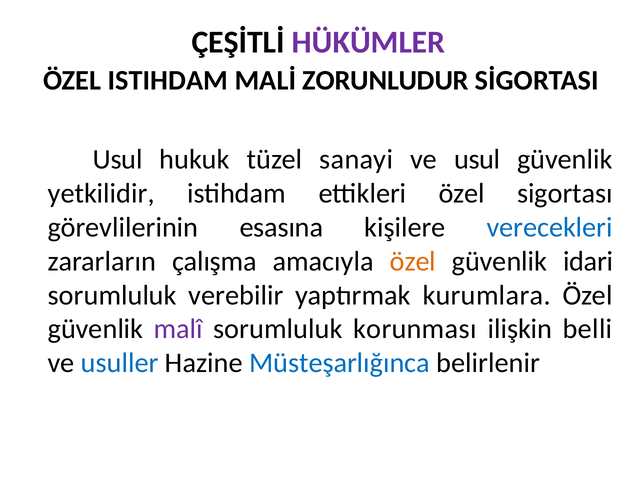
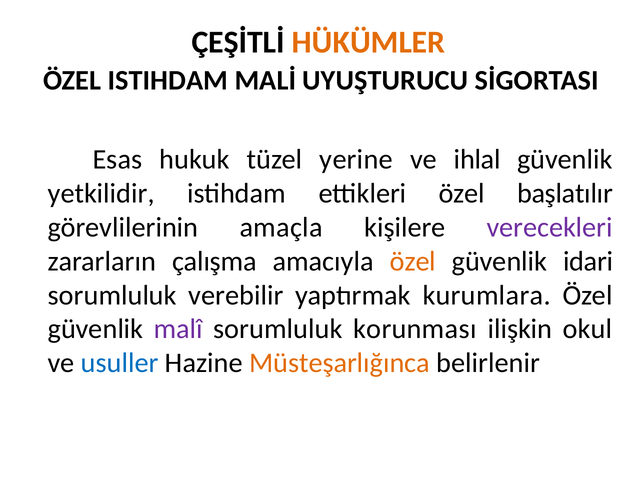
HÜKÜMLER colour: purple -> orange (369, 42)
ZORUNLUDUR: ZORUNLUDUR -> UYUŞTURUCU (385, 80)
Usul: Usul -> Esas (117, 160)
sanayi: sanayi -> yerine (356, 160)
ve usul: usul -> ihlal (477, 160)
sigortası: sigortası -> başlatılır (565, 194)
esasına: esasına -> amaçla (281, 228)
verecekleri colour: blue -> purple (550, 228)
belli: belli -> okul (588, 330)
Müsteşarlığınca colour: blue -> orange (340, 364)
